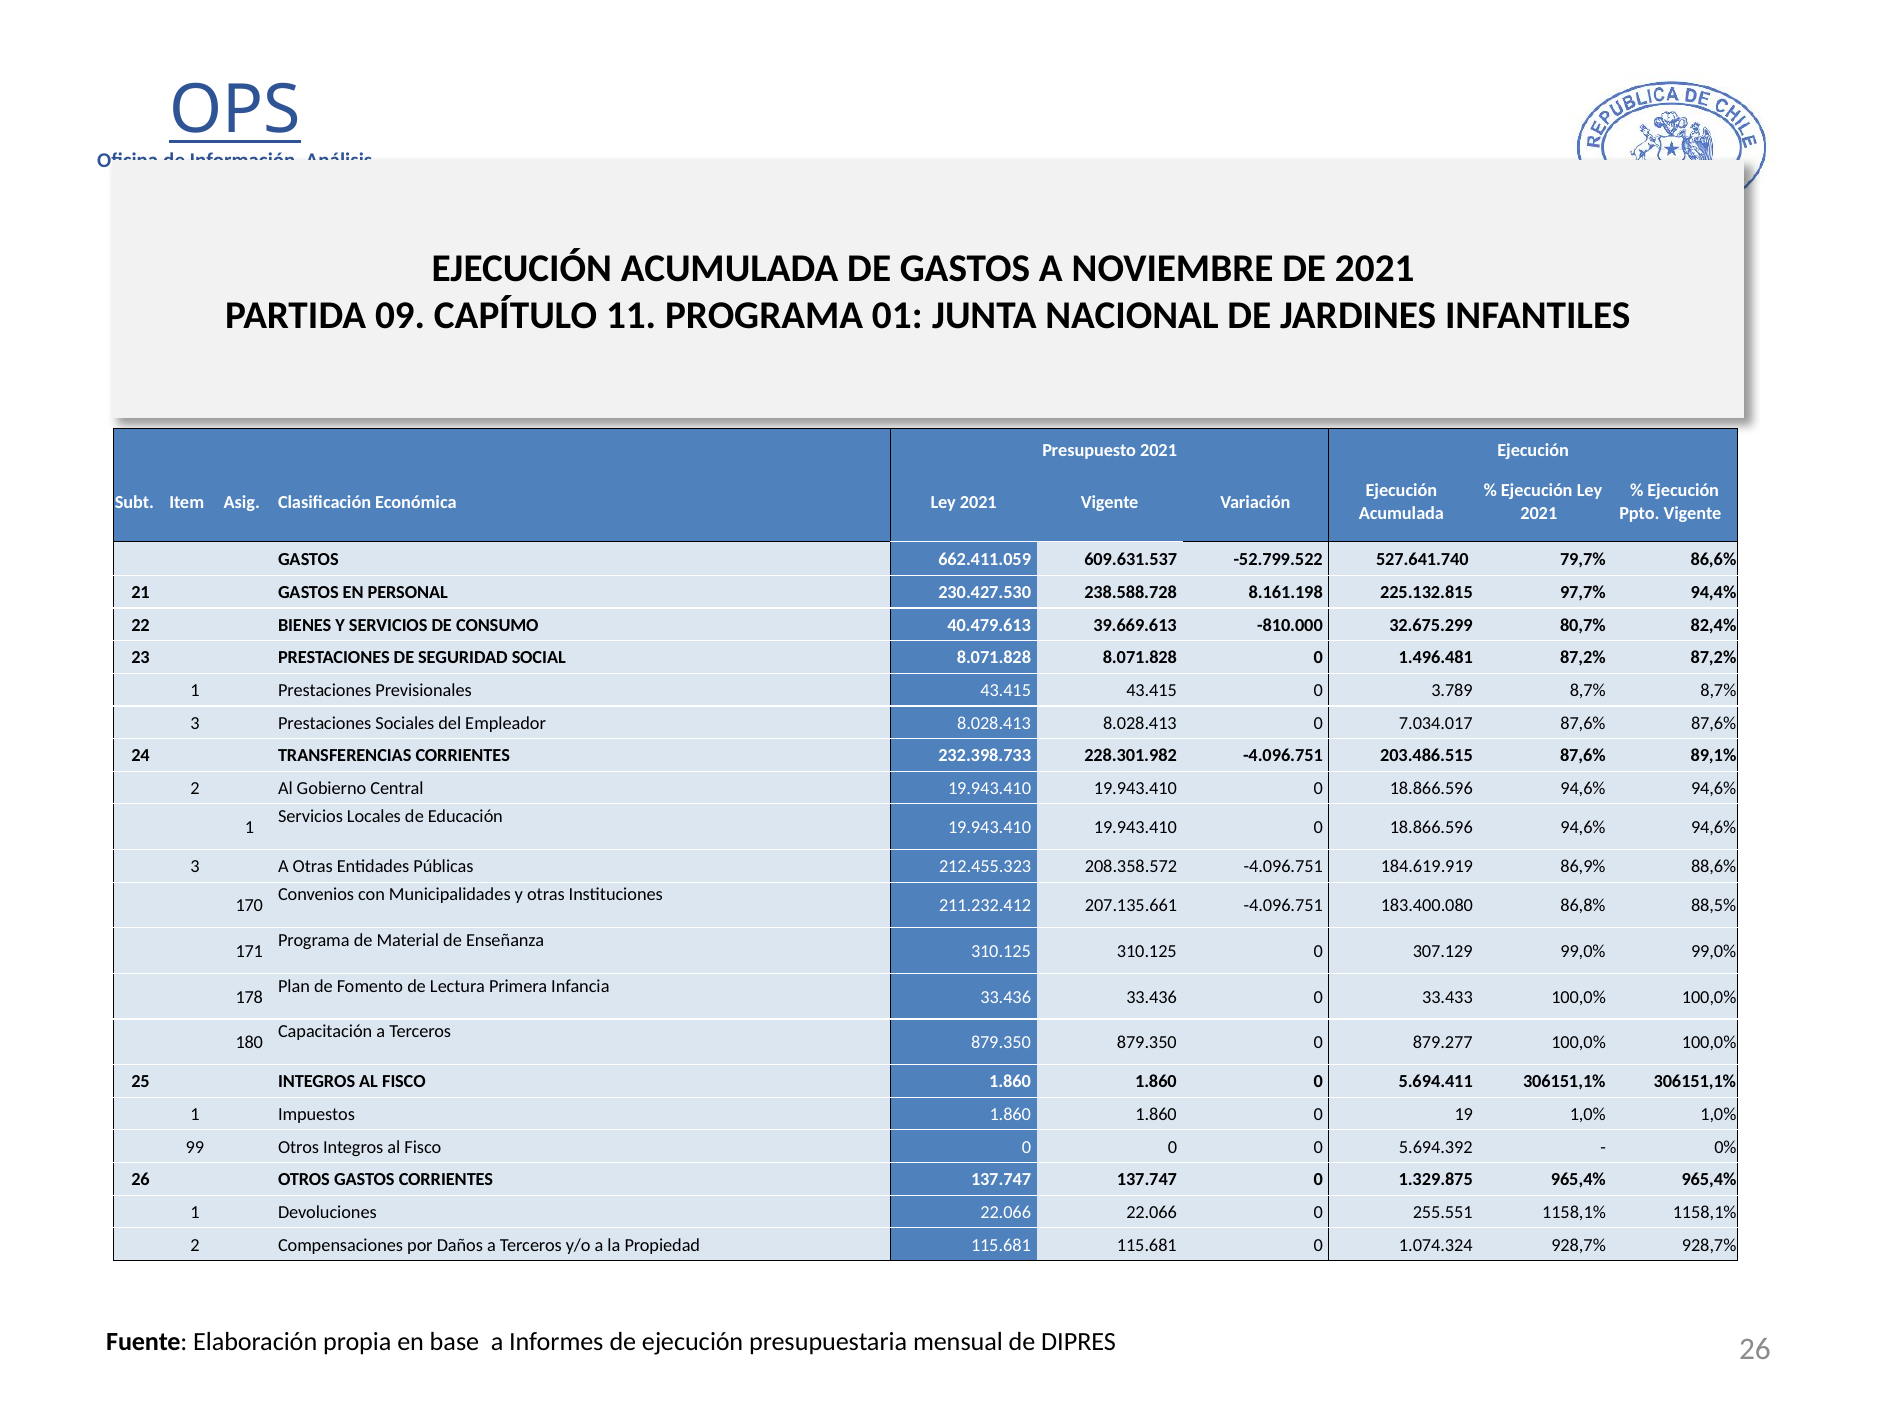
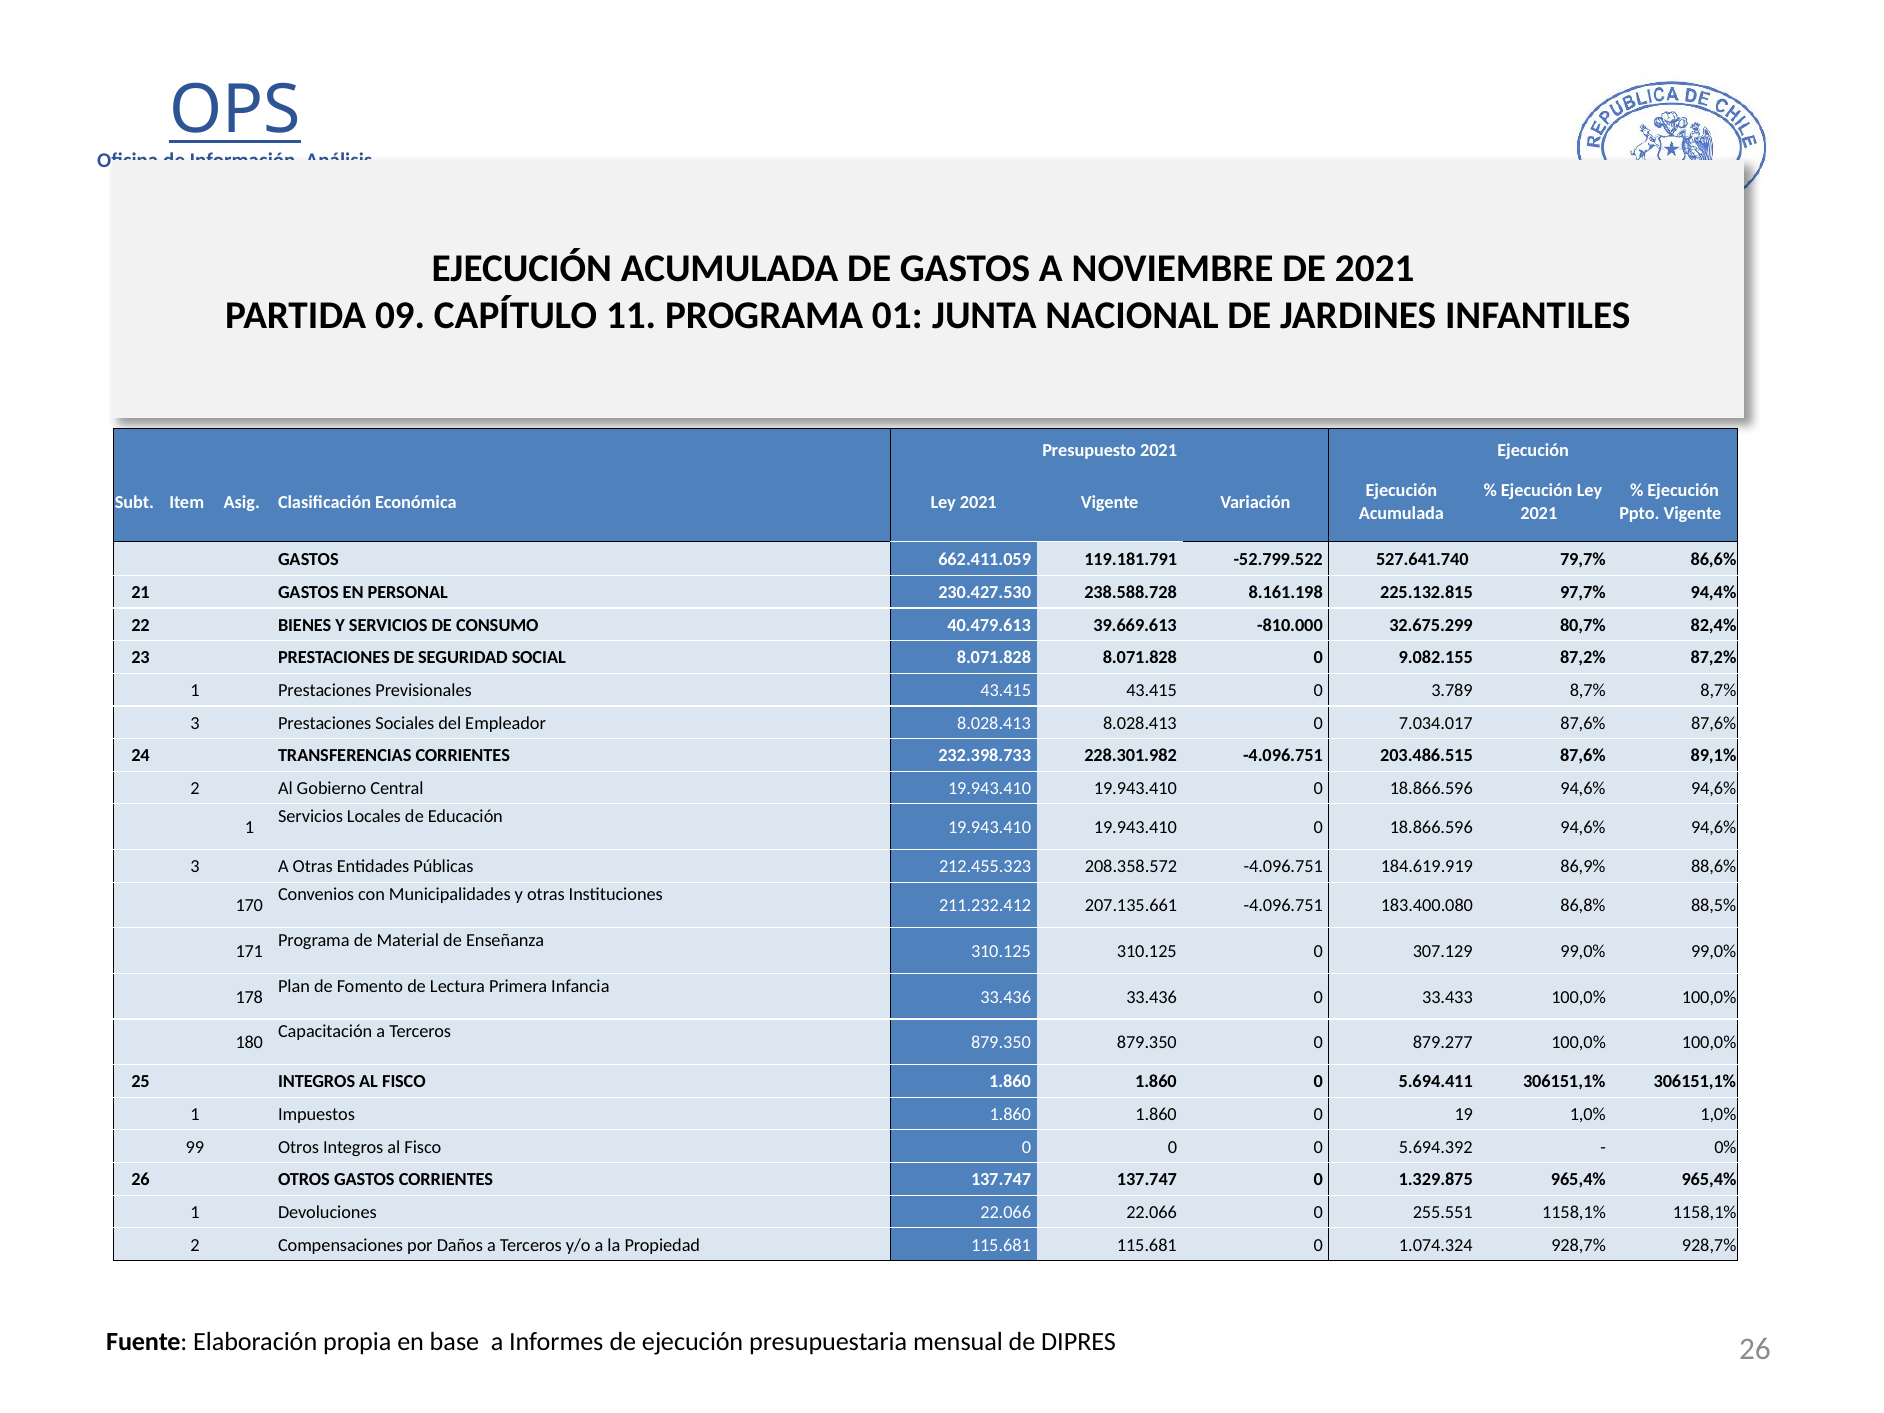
609.631.537: 609.631.537 -> 119.181.791 (1131, 559)
1.496.481: 1.496.481 -> 9.082.155 (1436, 658)
